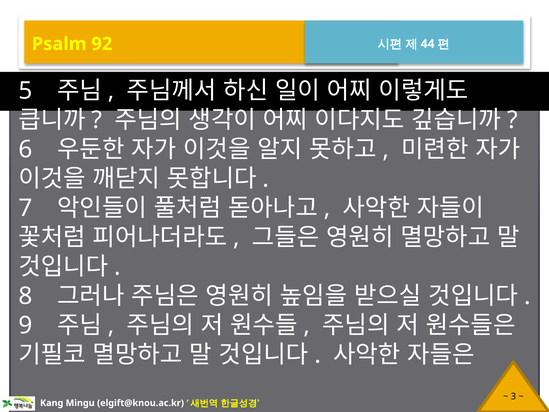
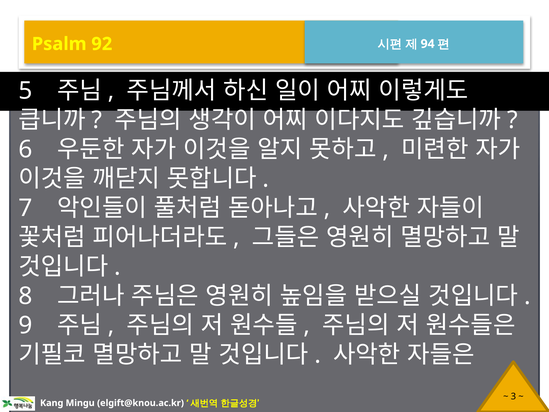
44: 44 -> 94 (428, 44)
